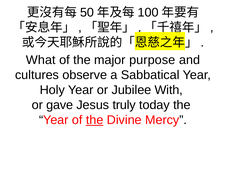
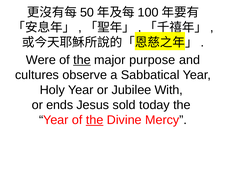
What: What -> Were (41, 60)
the underline: none -> present (82, 60)
gave: gave -> ends (60, 105)
truly: truly -> sold (124, 105)
